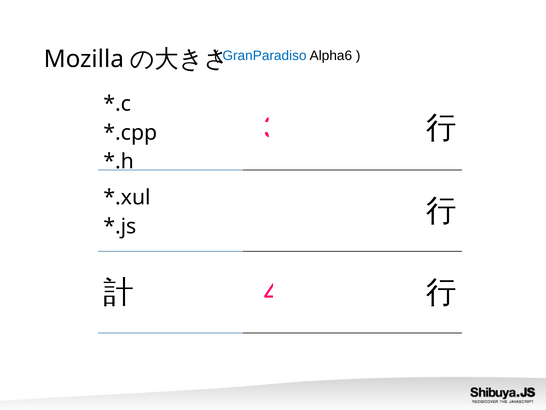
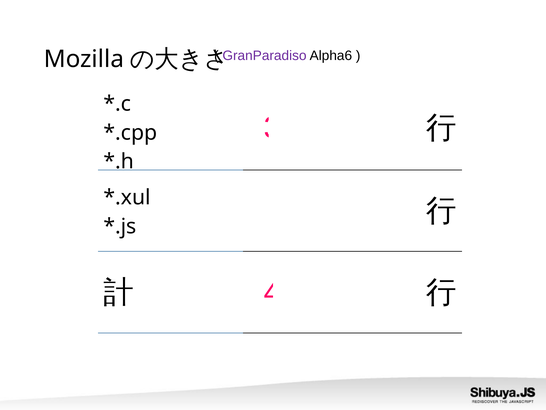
GranParadiso colour: blue -> purple (265, 56)
